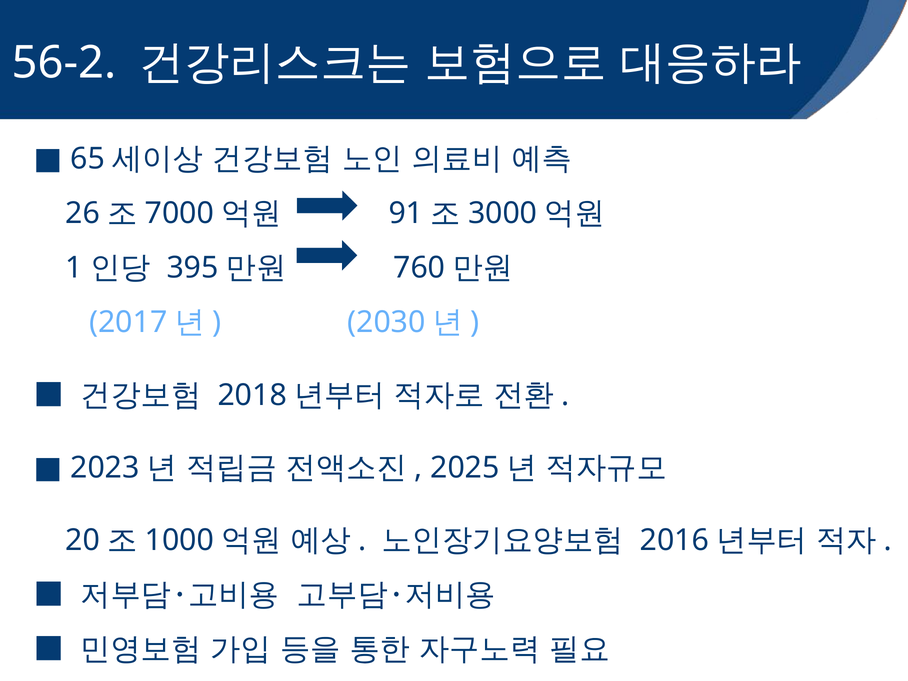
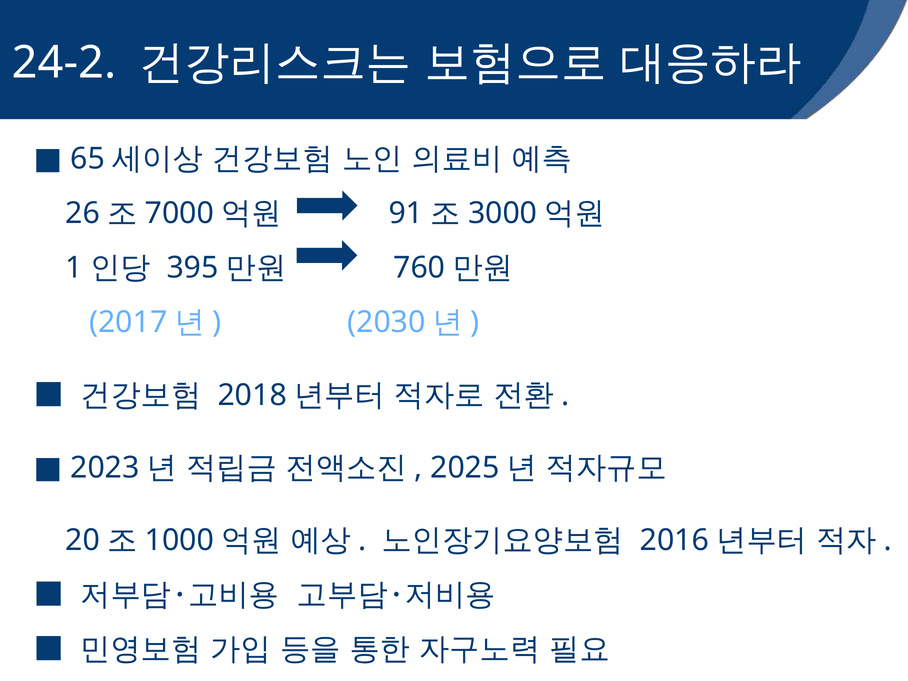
56-2: 56-2 -> 24-2 (64, 63)
